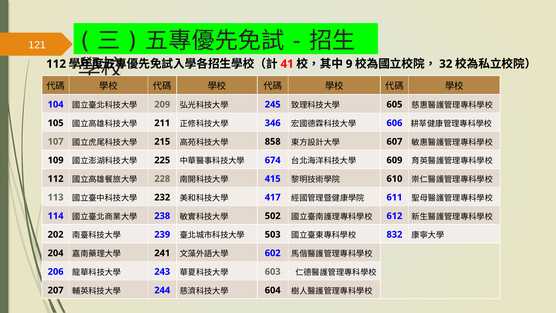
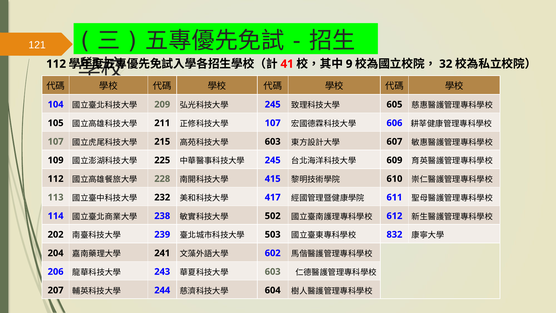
346: 346 -> 107 (273, 123)
858: 858 -> 603 (273, 142)
674: 674 -> 245 (273, 160)
